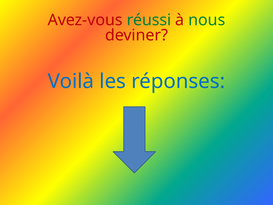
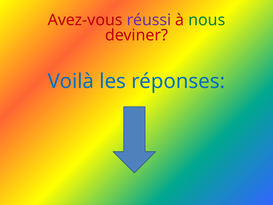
réussi colour: green -> purple (149, 20)
